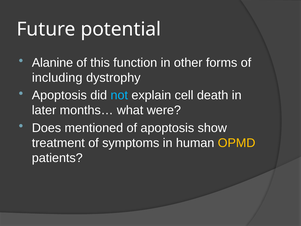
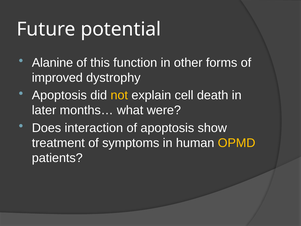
including: including -> improved (57, 78)
not colour: light blue -> yellow (119, 95)
mentioned: mentioned -> interaction (94, 128)
